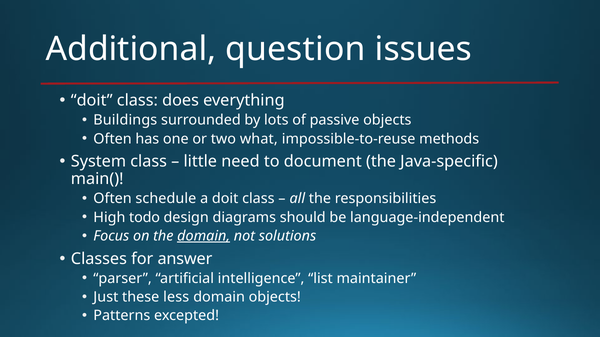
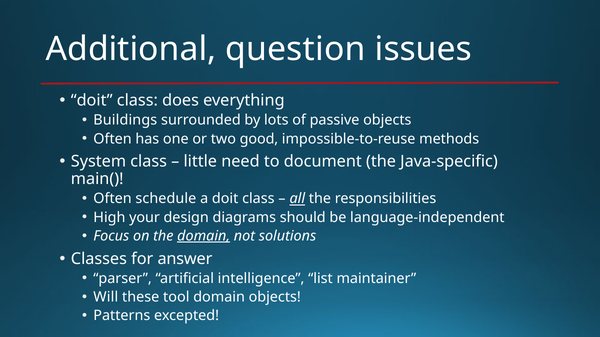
what: what -> good (259, 139)
all underline: none -> present (297, 199)
todo: todo -> your (145, 218)
Just: Just -> Will (106, 297)
less: less -> tool (176, 297)
